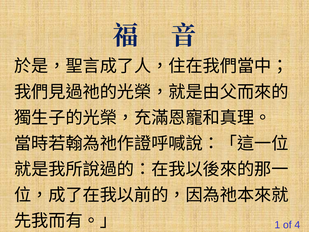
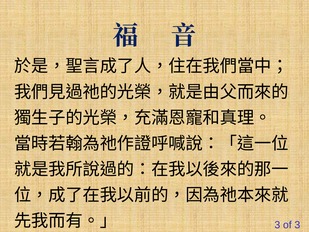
1: 1 -> 3 (277, 225)
of 4: 4 -> 3 (297, 225)
